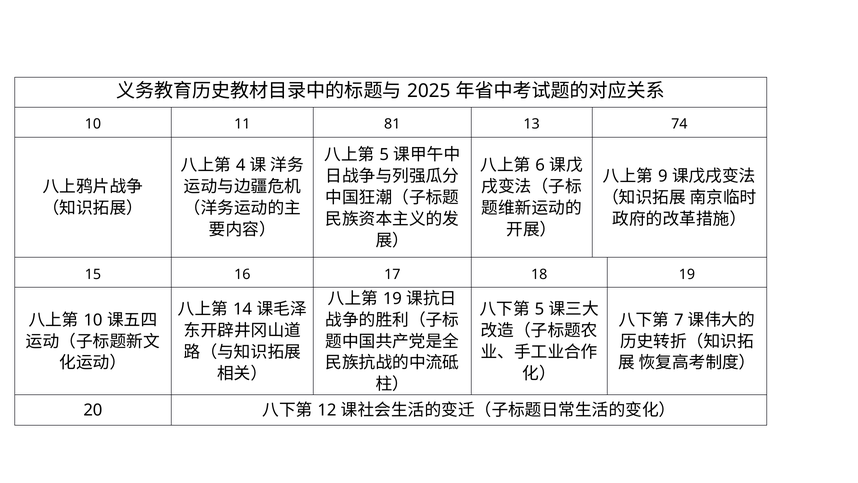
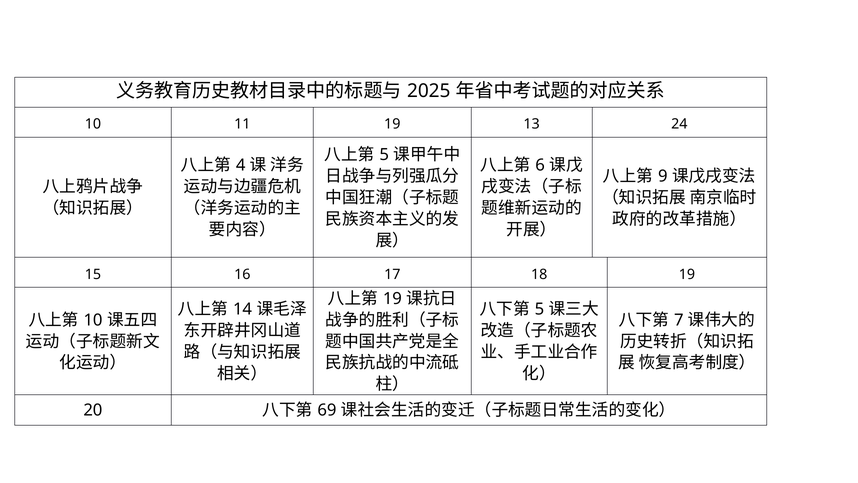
11 81: 81 -> 19 (392, 124)
74: 74 -> 24 (679, 124)
12: 12 -> 69 (327, 410)
